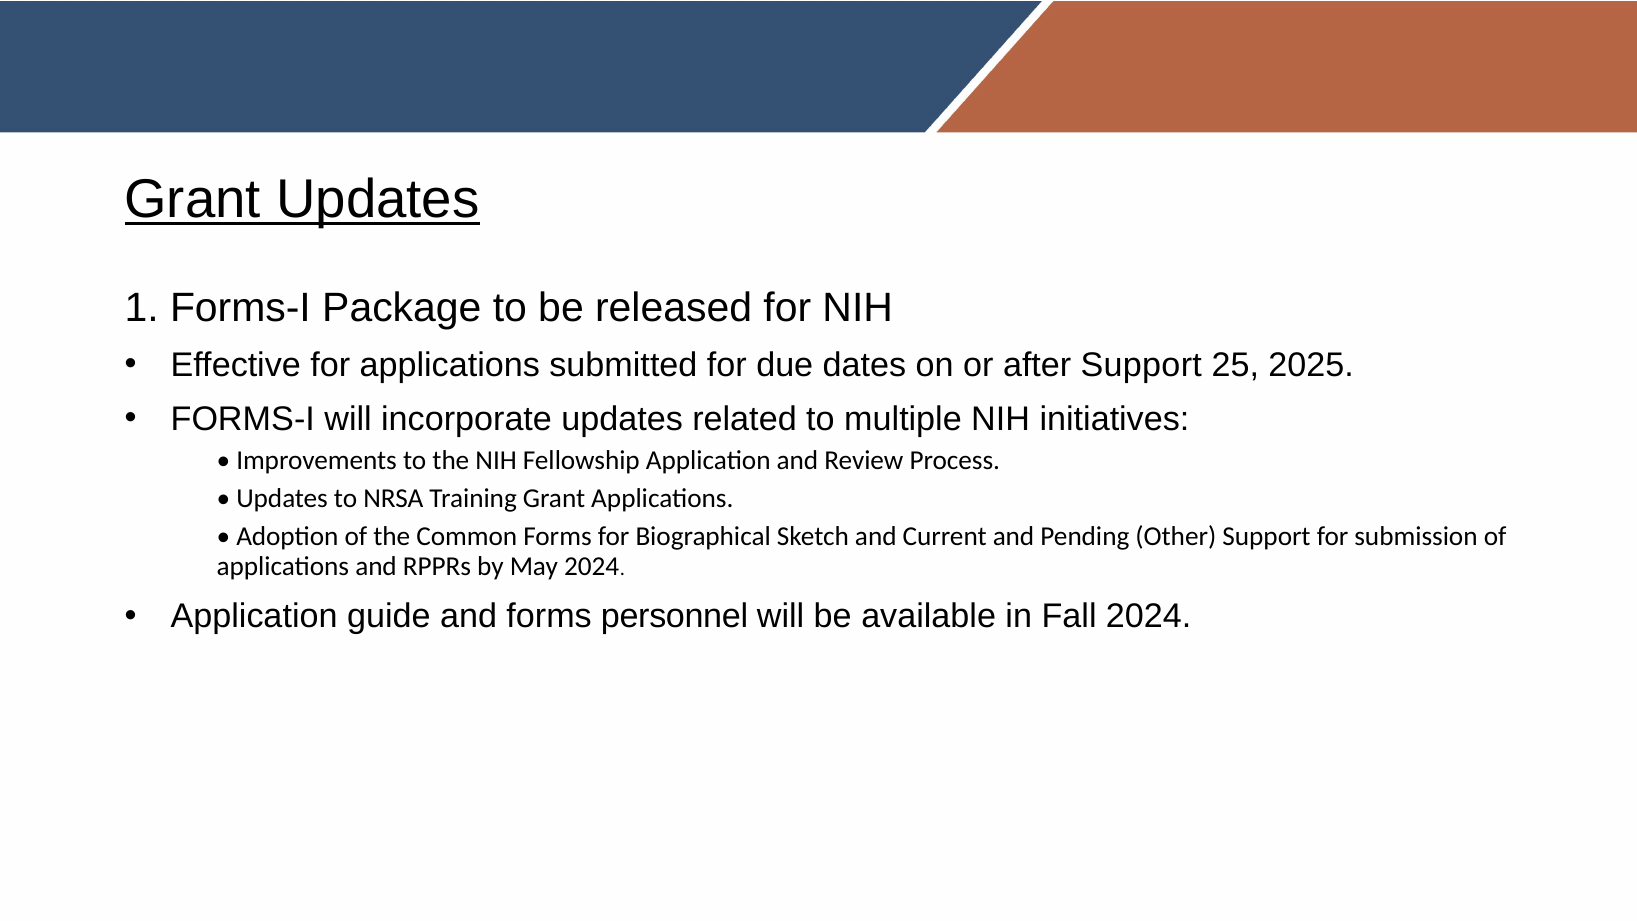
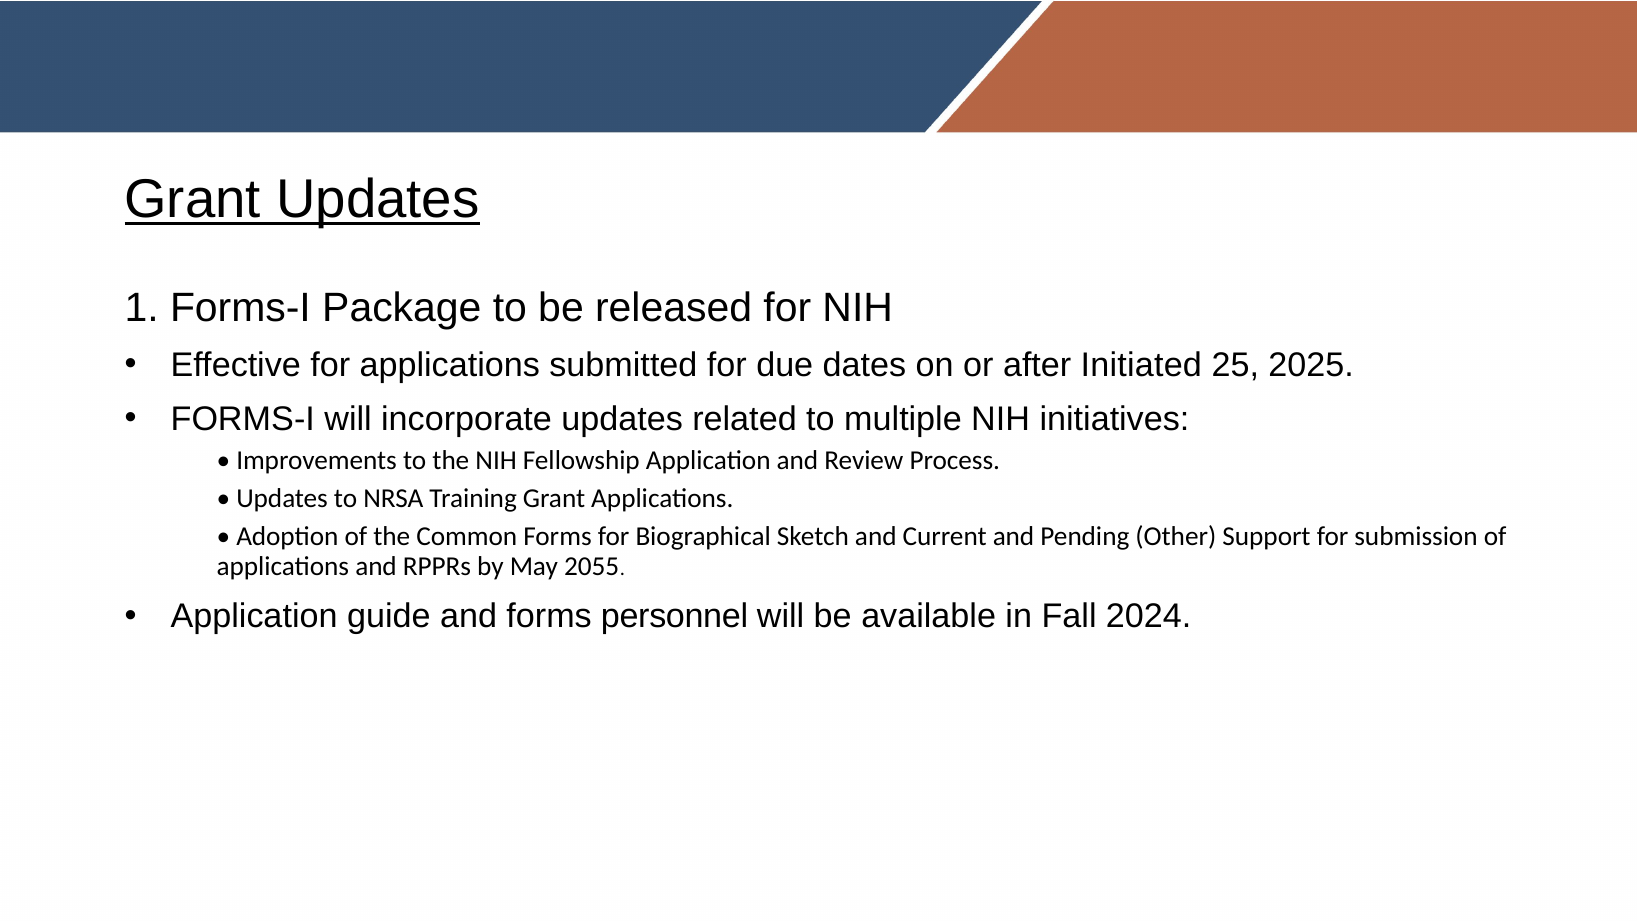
after Support: Support -> Initiated (1141, 365)
May 2024: 2024 -> 2055 (592, 566)
